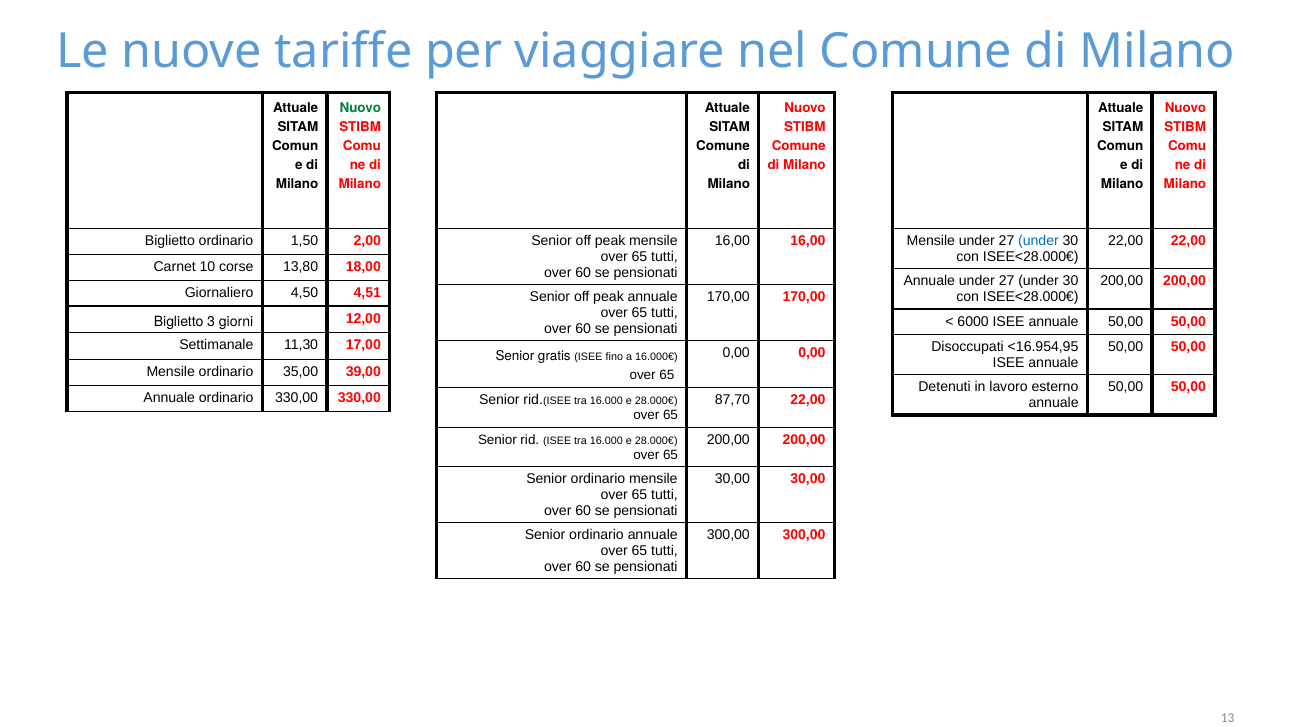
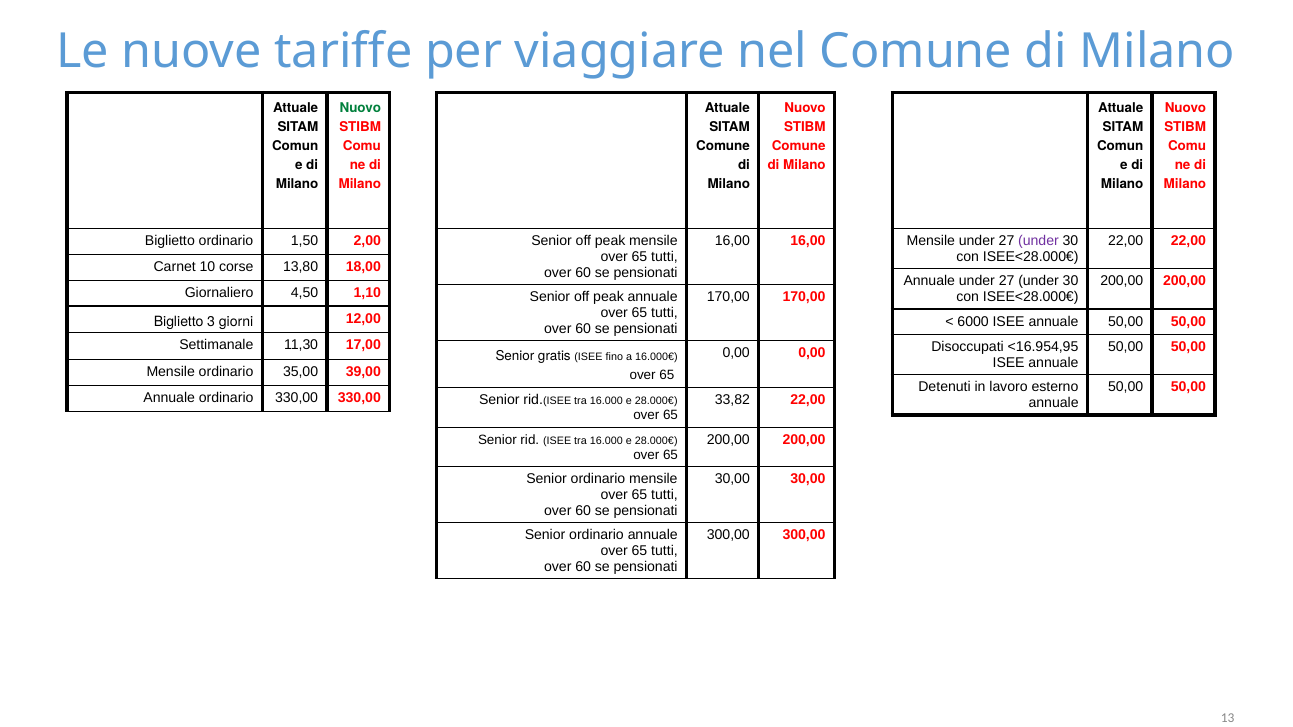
under colour: blue -> purple (1039, 241)
4,51: 4,51 -> 1,10 (367, 293)
87,70: 87,70 -> 33,82 (732, 400)
